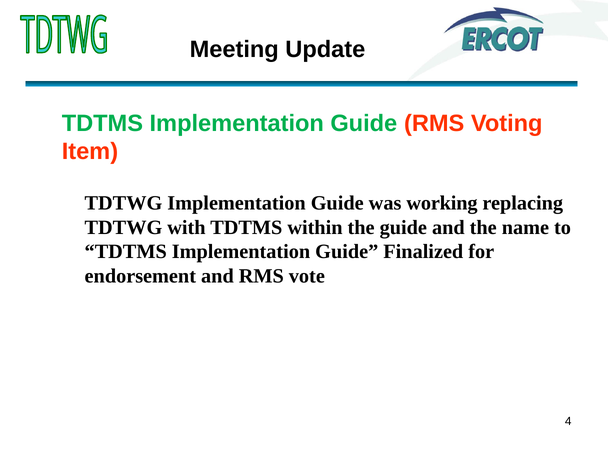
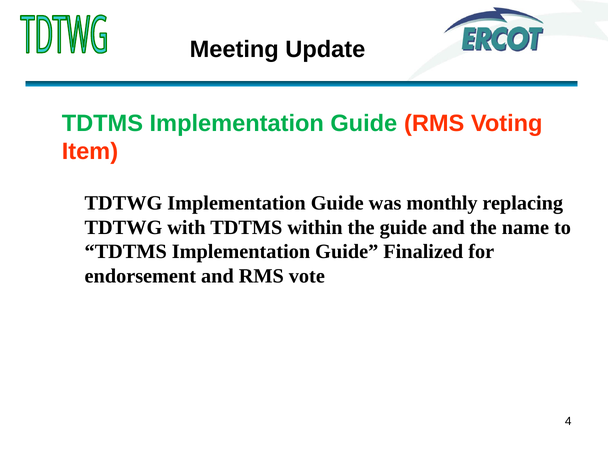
working: working -> monthly (442, 203)
